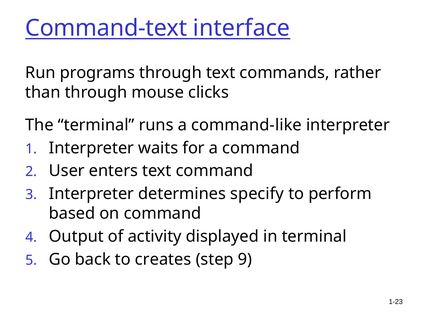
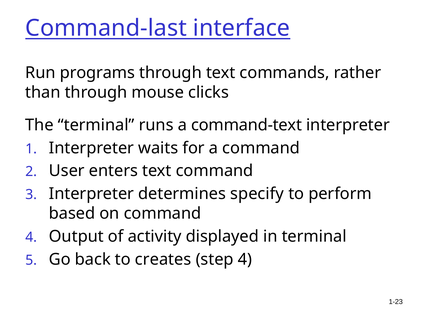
Command-text: Command-text -> Command-last (106, 28)
command-like: command-like -> command-text (247, 125)
step 9: 9 -> 4 (245, 259)
